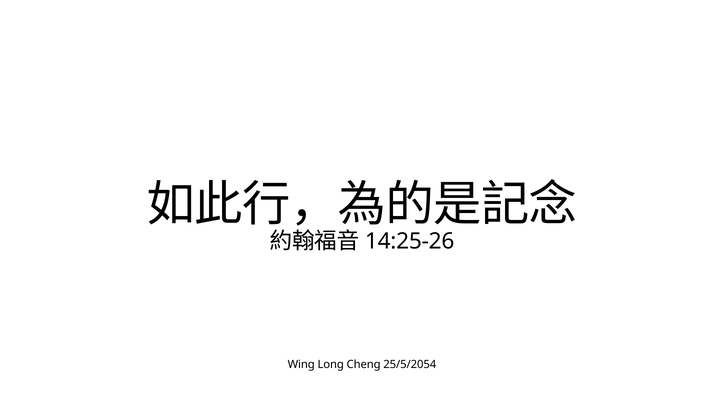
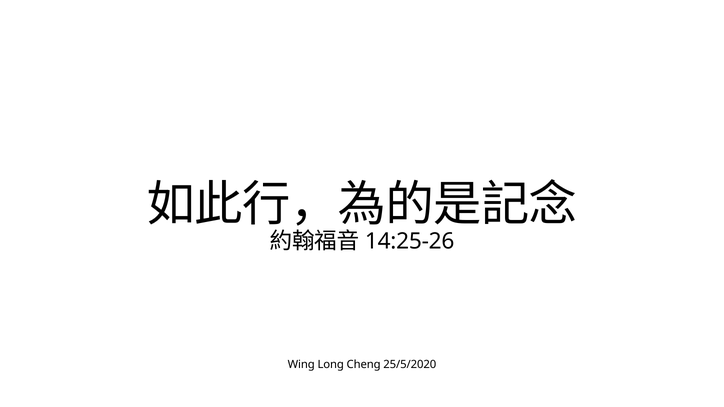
25/5/2054: 25/5/2054 -> 25/5/2020 (410, 365)
